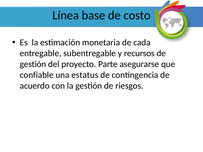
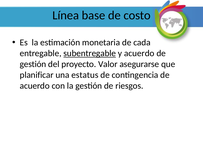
subentregable underline: none -> present (90, 53)
y recursos: recursos -> acuerdo (139, 53)
Parte: Parte -> Valor (108, 64)
confiable: confiable -> planificar (37, 75)
